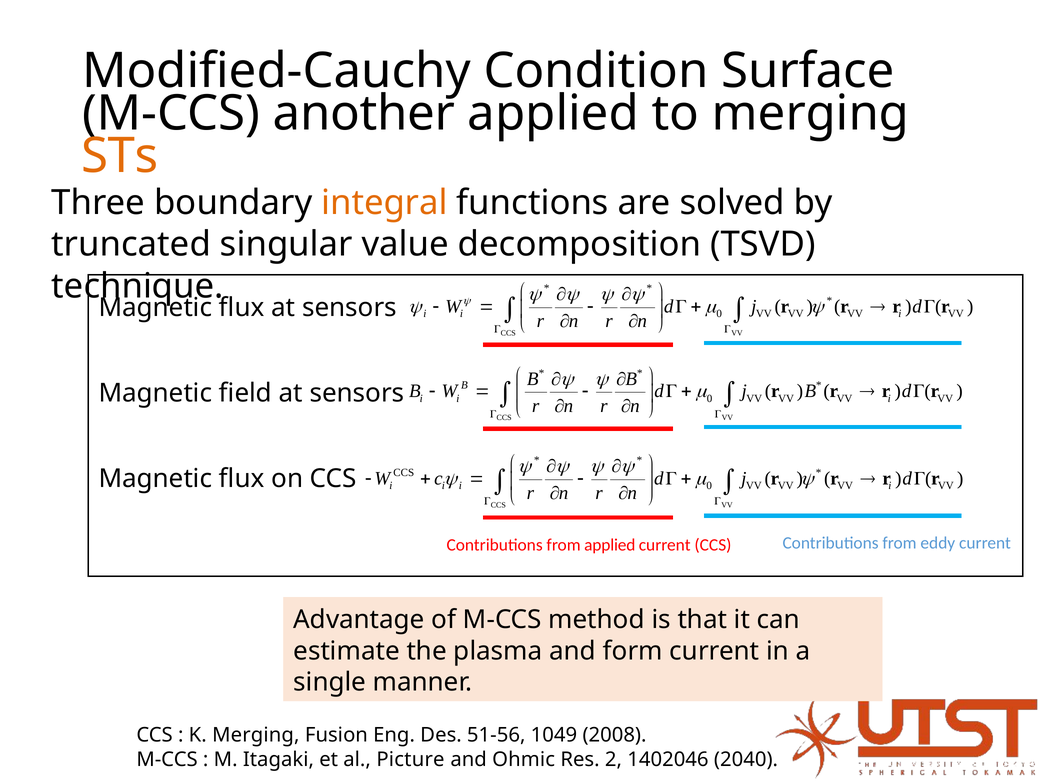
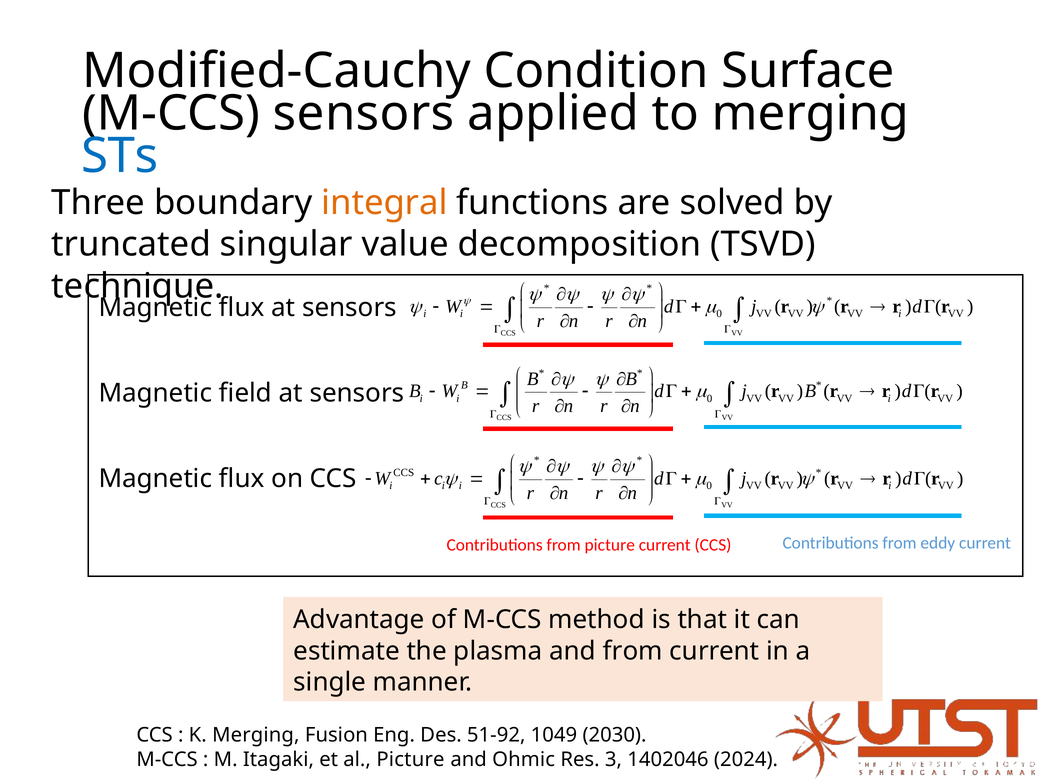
M-CCS another: another -> sensors (364, 114)
STs colour: orange -> blue (120, 156)
from applied: applied -> picture (610, 545)
and form: form -> from (633, 651)
51-56: 51-56 -> 51-92 (496, 735)
2008: 2008 -> 2030 (615, 735)
2: 2 -> 3 (613, 760)
2040: 2040 -> 2024 (746, 760)
